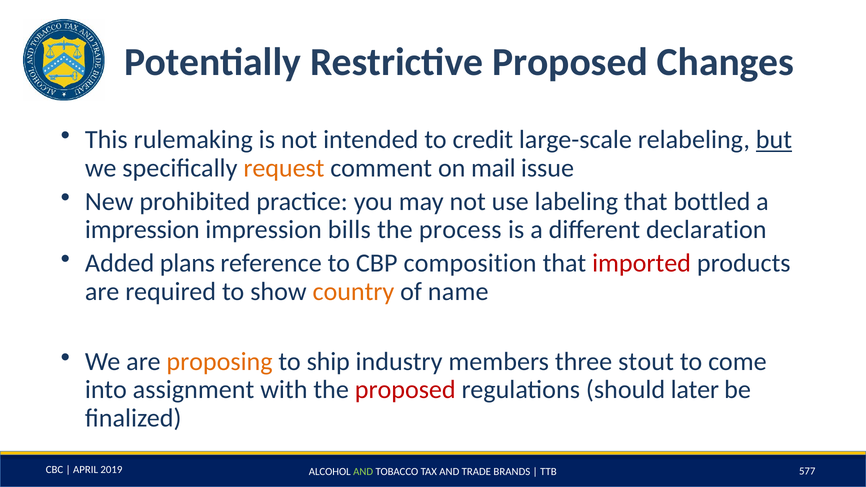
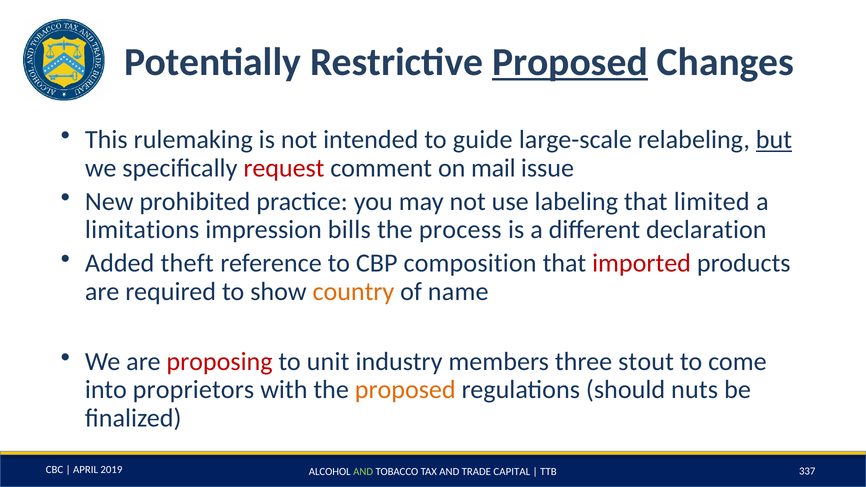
Proposed underline: none -> present (570, 62)
credit: credit -> guide (483, 140)
request colour: orange -> red (284, 168)
bottled: bottled -> limited (712, 202)
impression: impression -> limitations (142, 230)
plans: plans -> theft (187, 263)
proposing colour: orange -> red (220, 362)
ship: ship -> unit (328, 362)
assignment: assignment -> proprietors (193, 390)
proposed colour: red -> orange (405, 390)
later: later -> nuts (695, 390)
BRANDS: BRANDS -> CAPITAL (512, 472)
577: 577 -> 337 (807, 472)
